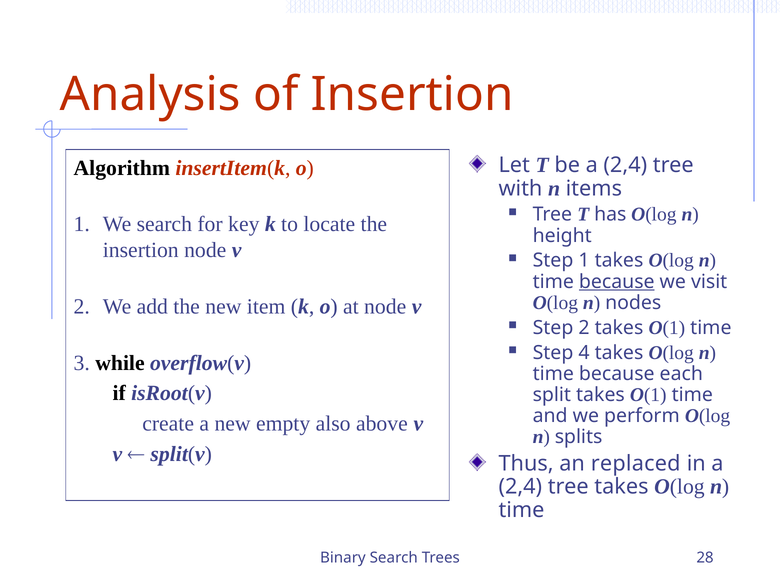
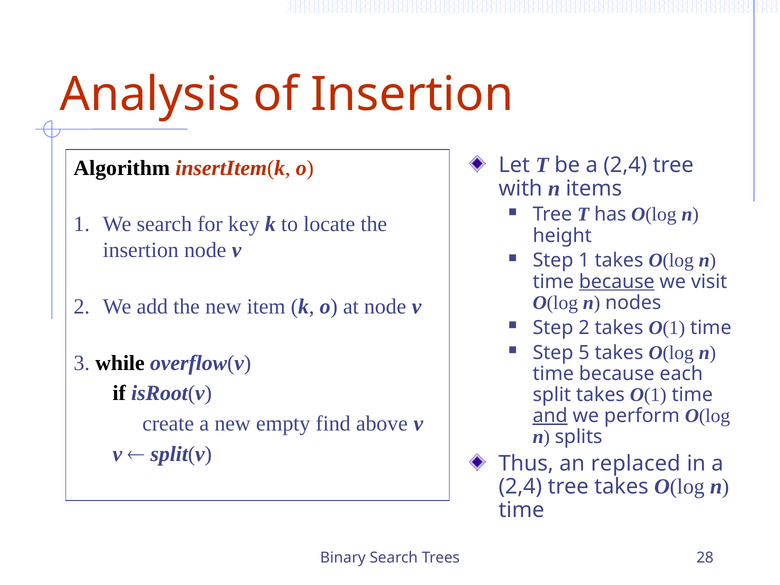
4: 4 -> 5 (584, 353)
and underline: none -> present (550, 416)
also: also -> find (333, 424)
